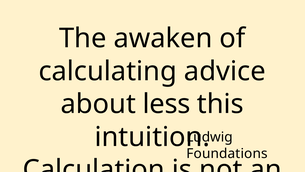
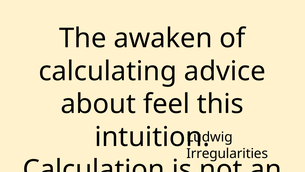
less: less -> feel (166, 104)
Foundations: Foundations -> Irregularities (227, 153)
